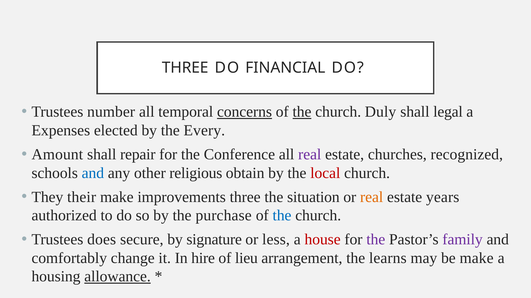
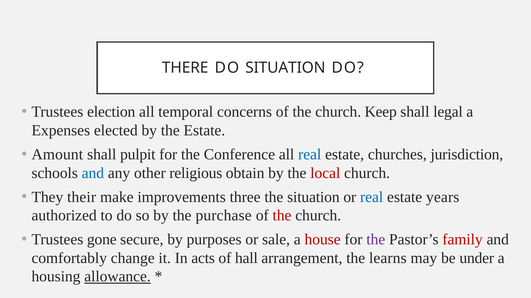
THREE: THREE -> THERE (185, 68)
DO FINANCIAL: FINANCIAL -> SITUATION (285, 68)
number: number -> election (111, 112)
concerns underline: present -> none (244, 112)
the underline: present -> none (302, 112)
Duly: Duly -> Keep (381, 112)
the Every: Every -> Estate (204, 131)
repair: repair -> pulpit (138, 155)
real colour: purple -> blue (310, 155)
recognized: recognized -> jurisdiction (467, 155)
real colour: orange -> blue (372, 197)
the colour: blue -> red (282, 216)
does: does -> gone (102, 240)
signature: signature -> purposes (214, 240)
less: less -> sale (276, 240)
family colour: purple -> red (463, 240)
hire: hire -> acts (203, 259)
lieu: lieu -> hall (246, 259)
be make: make -> under (477, 259)
